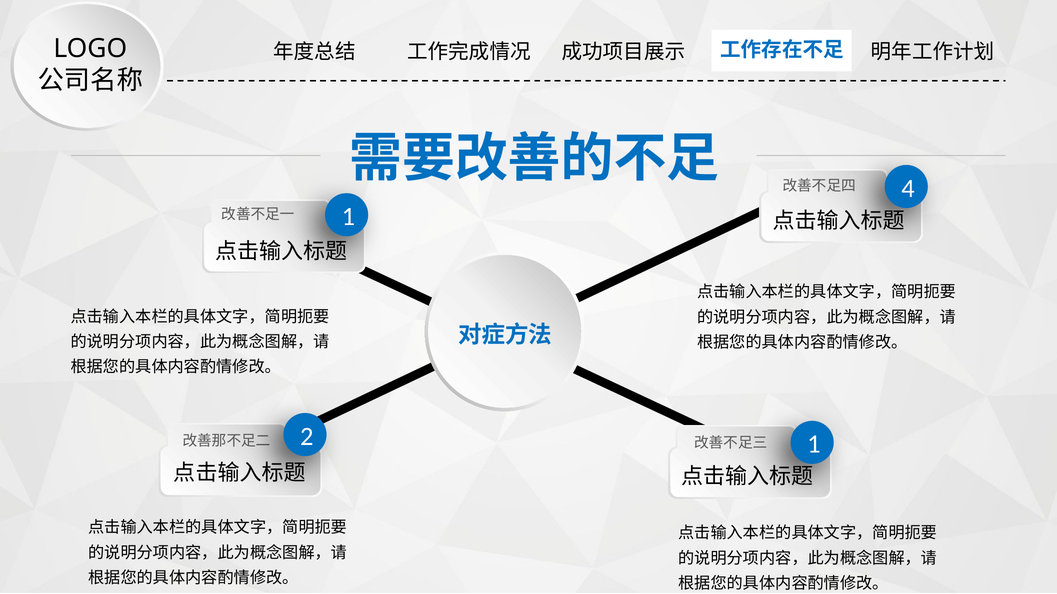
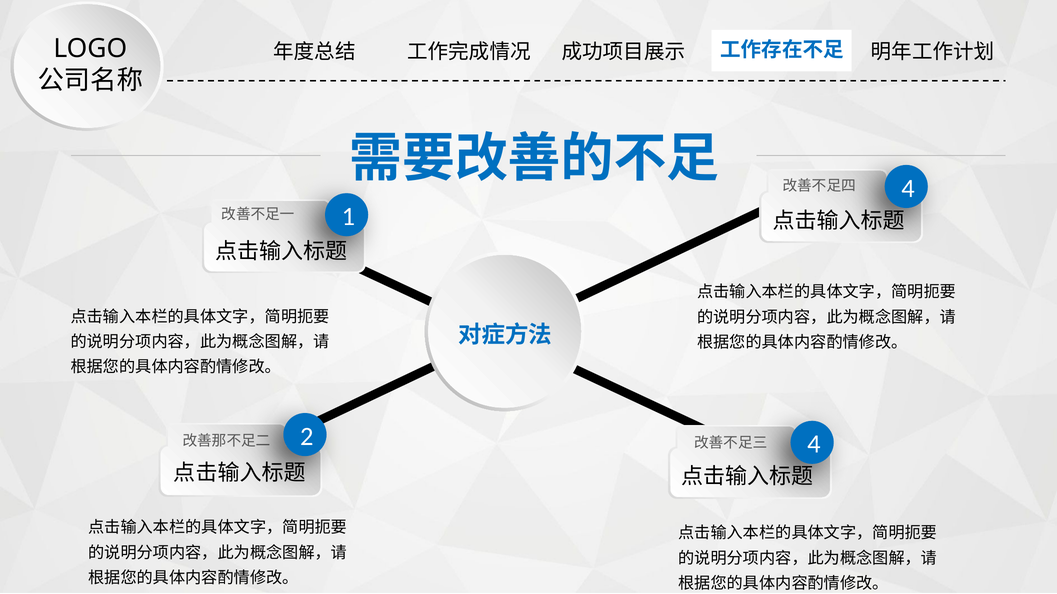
2 1: 1 -> 4 (814, 445)
